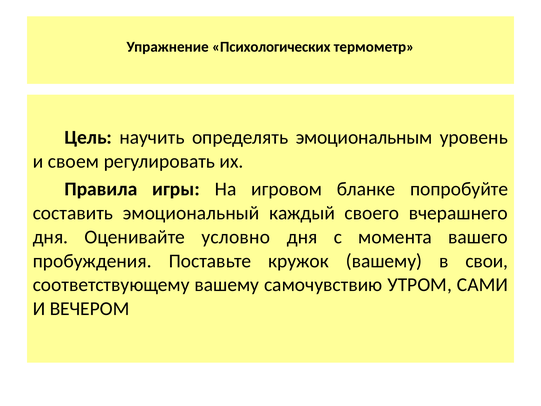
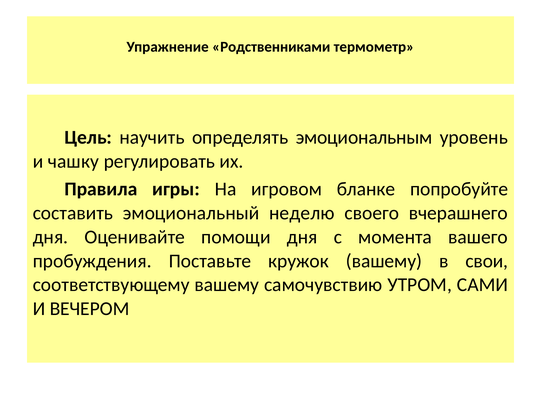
Психологических: Психологических -> Родственниками (271, 47)
своем: своем -> чашку (73, 161)
каждый: каждый -> неделю (302, 213)
условно: условно -> помощи (236, 237)
